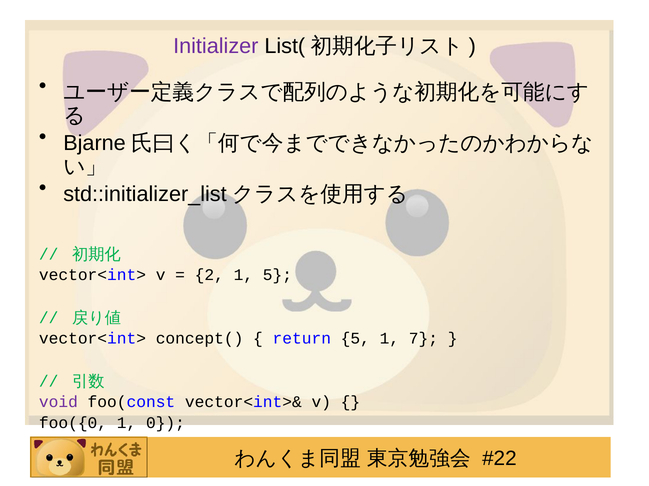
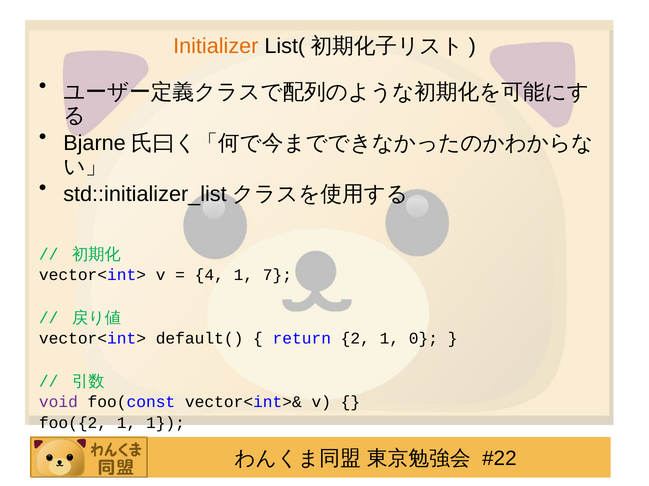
Initializer colour: purple -> orange (216, 46)
2: 2 -> 4 (209, 275)
1 5: 5 -> 7 (277, 275)
concept(: concept( -> default( (200, 339)
return 5: 5 -> 2 (355, 339)
7: 7 -> 0 (423, 339)
foo({0: foo({0 -> foo({2 (73, 423)
1 0: 0 -> 1 (165, 423)
